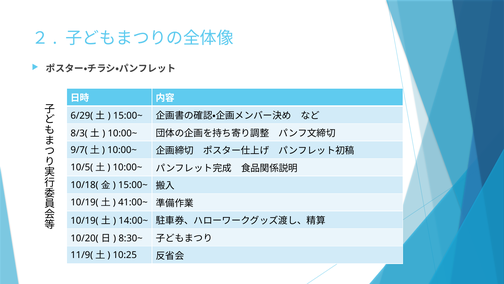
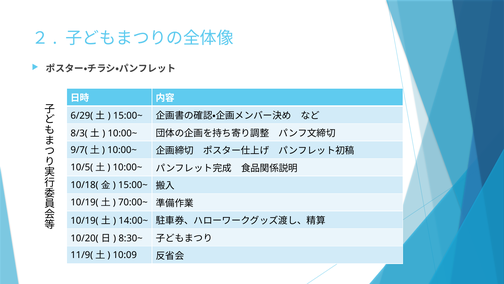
41:00~: 41:00~ -> 70:00~ (133, 202)
10:25: 10:25 -> 10:09 (125, 255)
